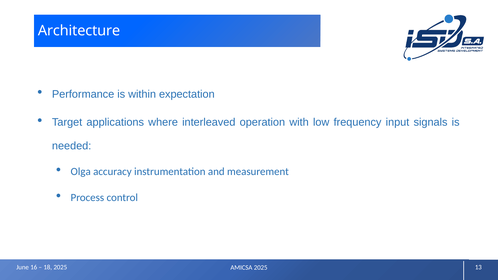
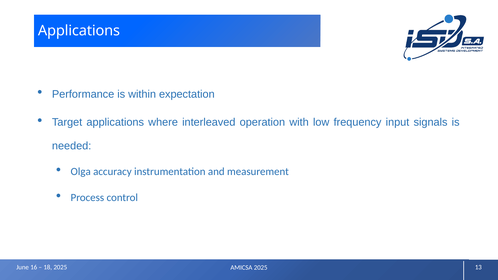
Architecture: Architecture -> Applications (79, 31)
